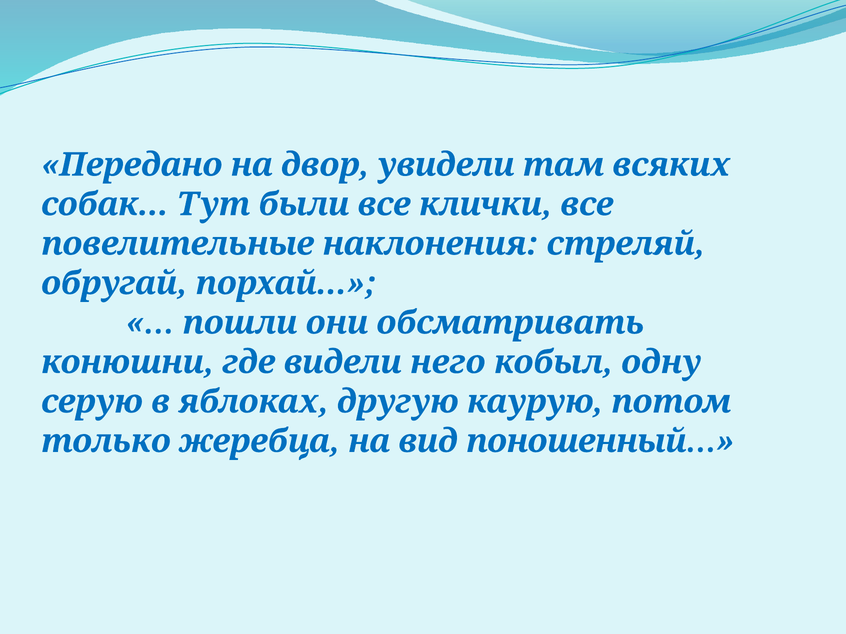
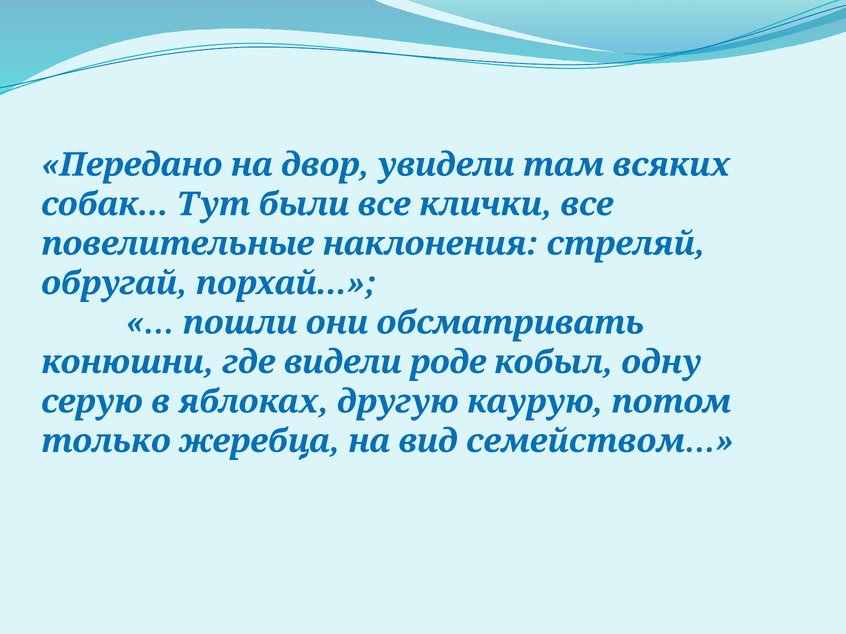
него: него -> роде (448, 362)
поношенный…: поношенный… -> семейством… (600, 441)
